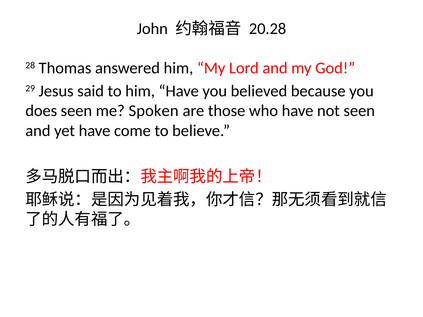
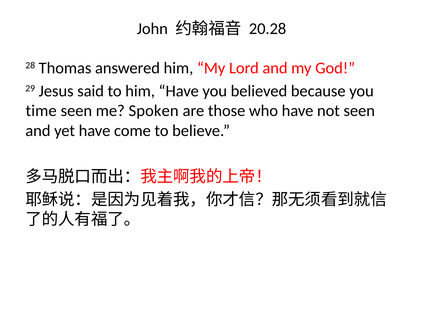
does: does -> time (41, 111)
